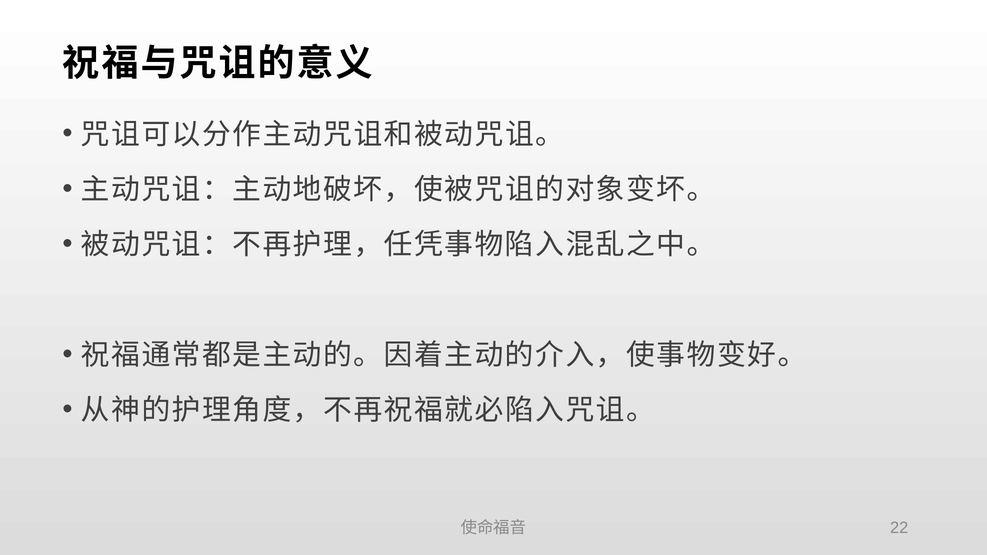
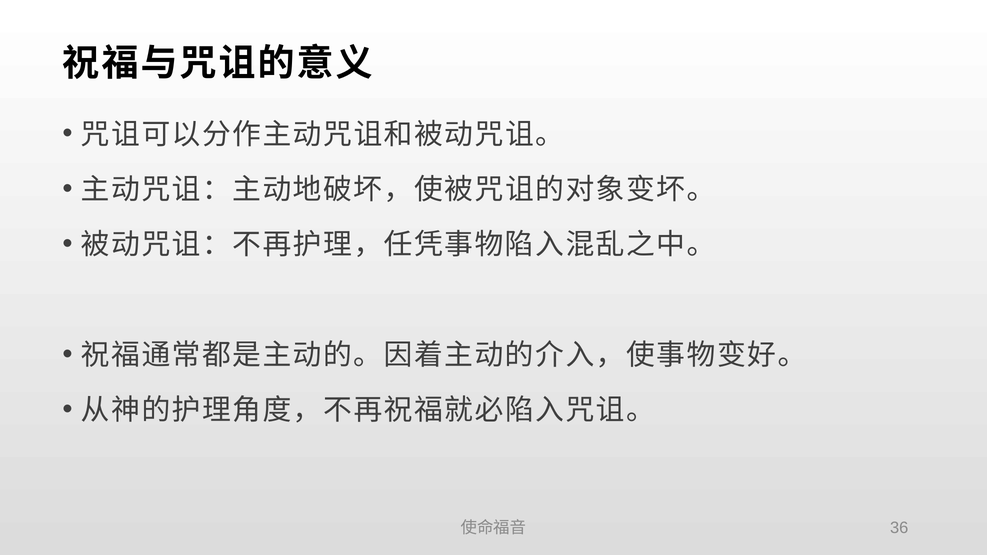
22: 22 -> 36 (899, 528)
